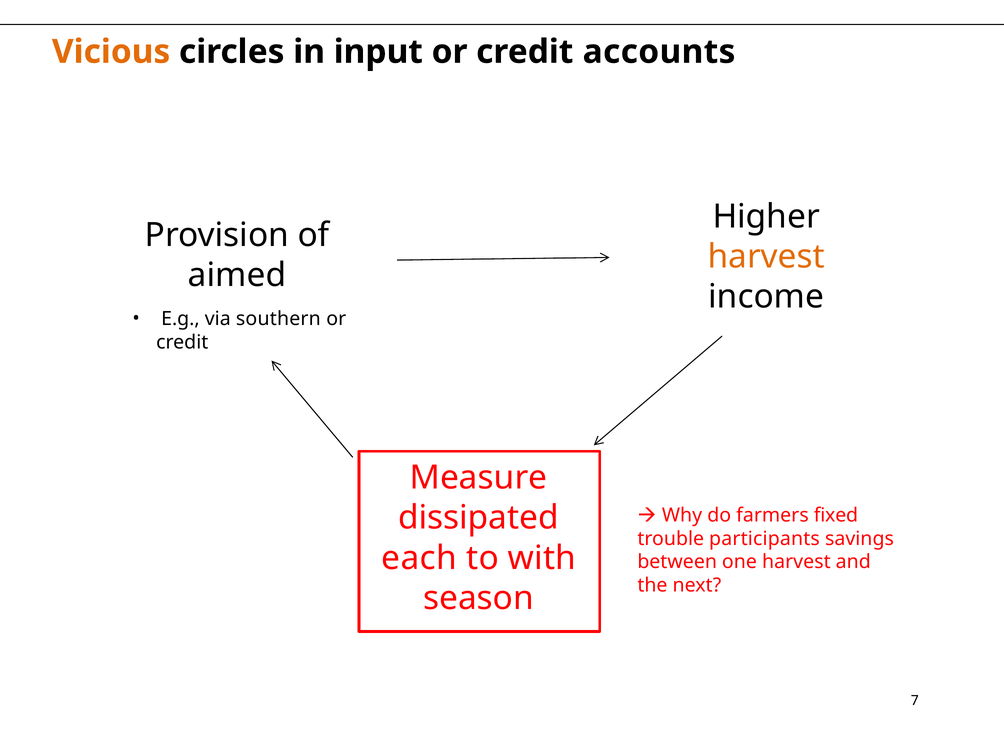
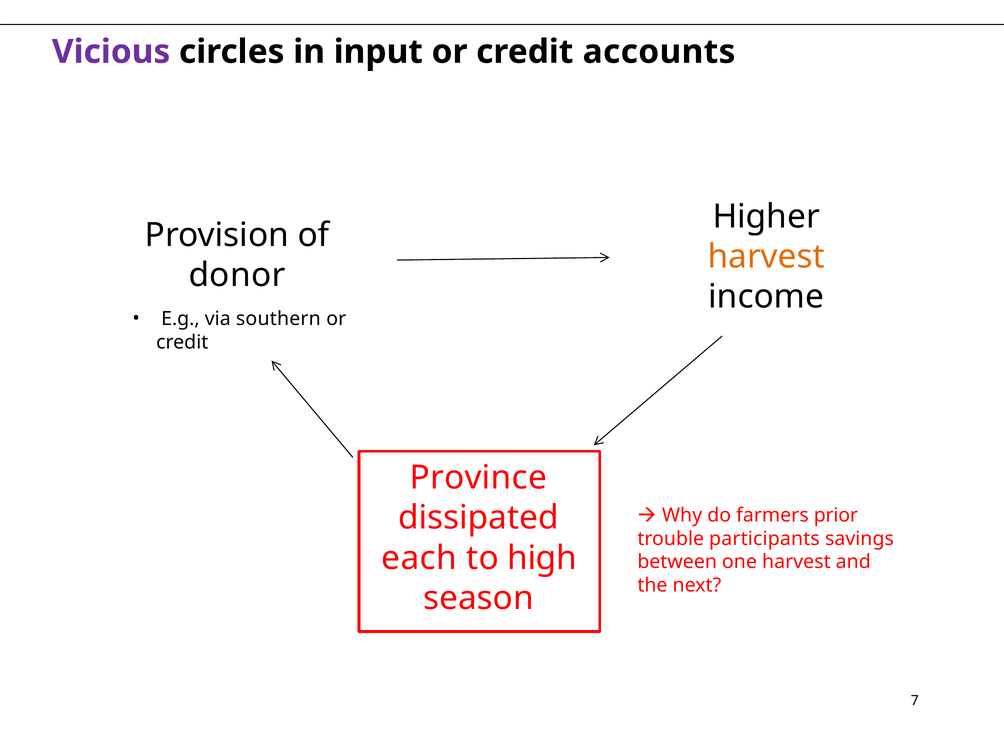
Vicious colour: orange -> purple (111, 52)
aimed: aimed -> donor (237, 275)
Measure: Measure -> Province (478, 478)
fixed: fixed -> prior (836, 515)
with: with -> high (542, 558)
